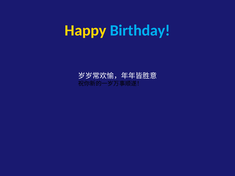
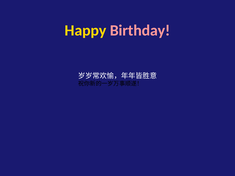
Birthday colour: light blue -> pink (140, 30)
